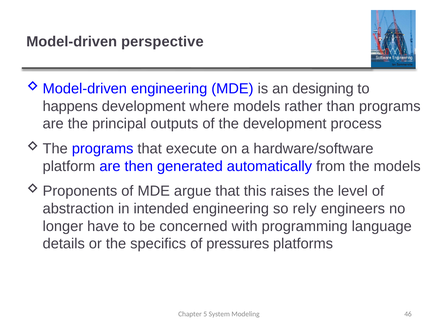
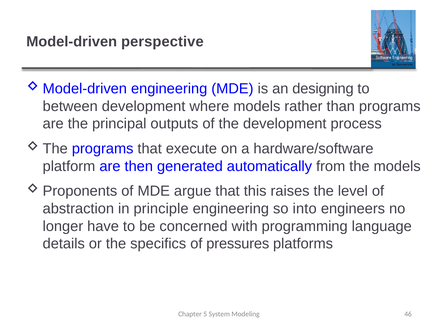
happens: happens -> between (70, 106)
intended: intended -> principle (161, 208)
rely: rely -> into (305, 208)
